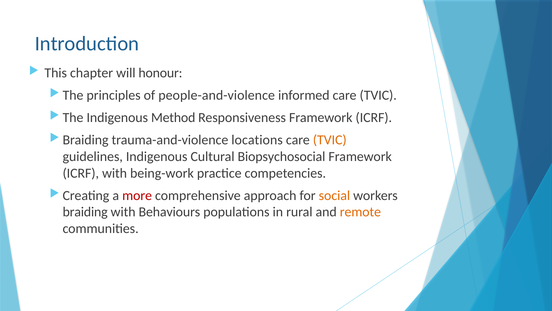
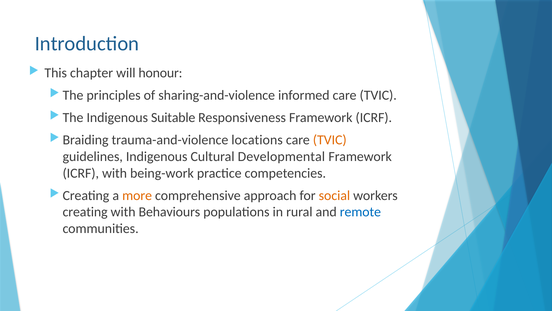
people-and-violence: people-and-violence -> sharing-and-violence (217, 95)
Method: Method -> Suitable (173, 117)
Biopsychosocial: Biopsychosocial -> Developmental (281, 156)
more colour: red -> orange (137, 195)
braiding: braiding -> creating (85, 212)
remote colour: orange -> blue (360, 212)
